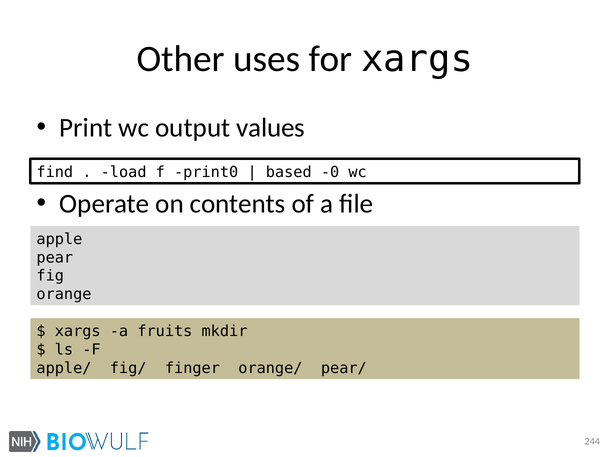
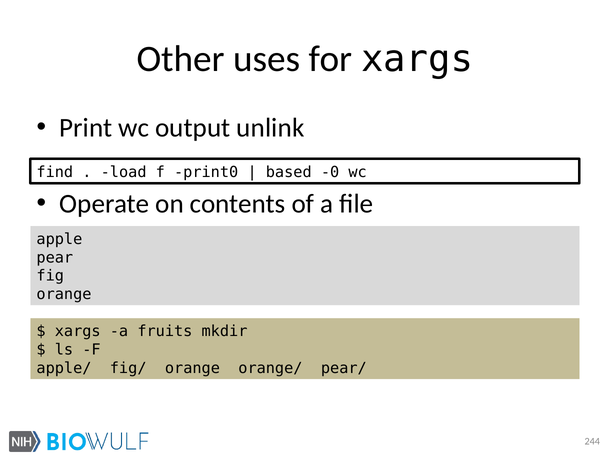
values: values -> unlink (270, 128)
fig/ finger: finger -> orange (192, 368)
